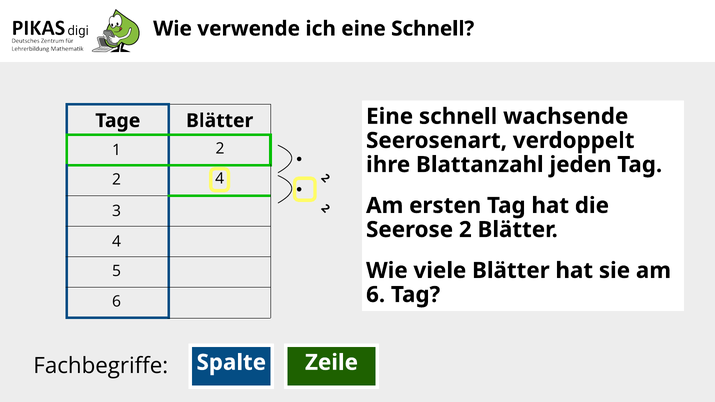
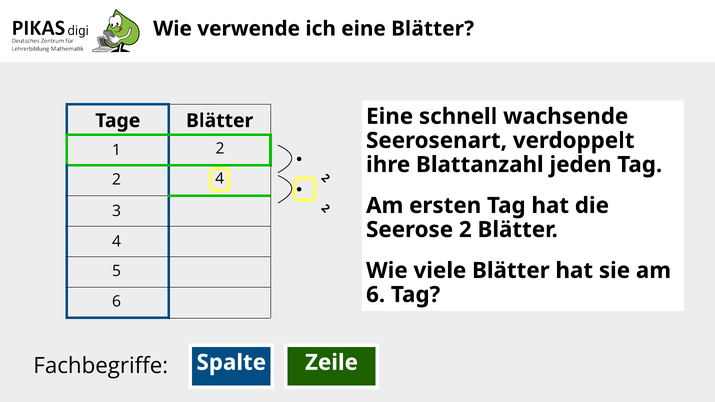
ich eine Schnell: Schnell -> Blätter (433, 29)
